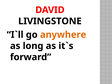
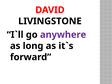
anywhere colour: orange -> purple (63, 35)
